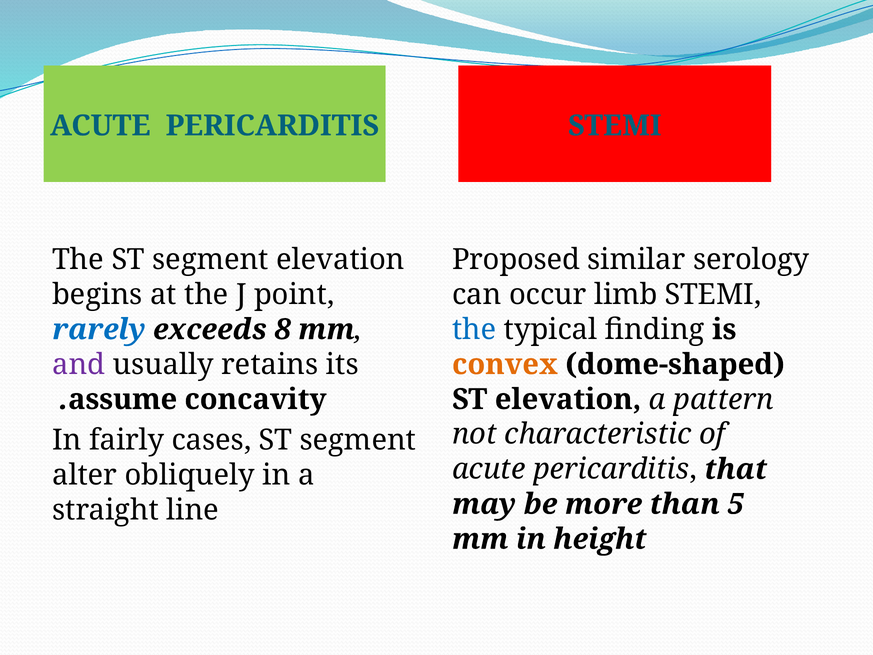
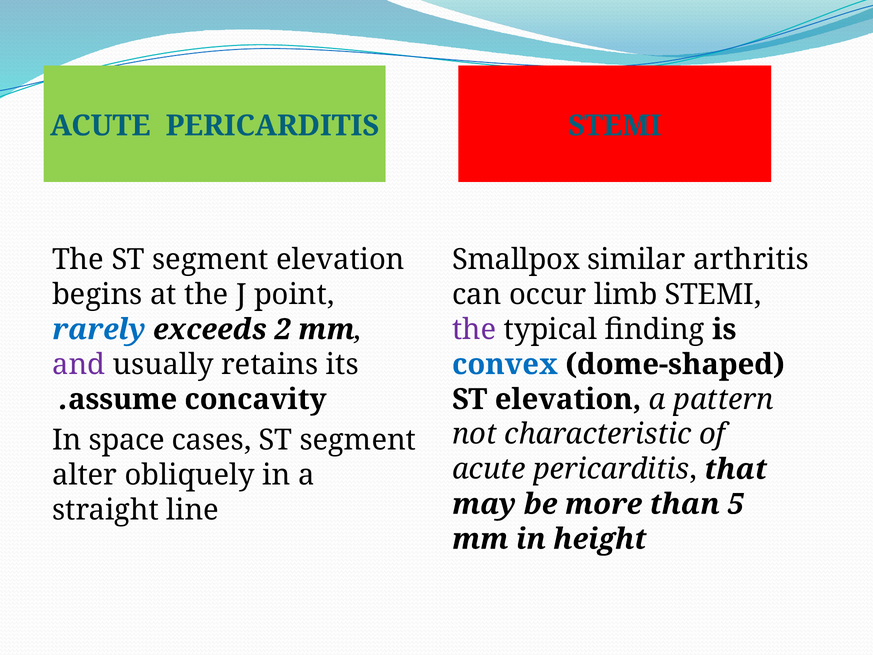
Proposed: Proposed -> Smallpox (516, 260)
serology: serology -> arthritis (751, 260)
8: 8 -> 2 (283, 329)
the colour: blue -> purple (474, 329)
convex colour: orange -> blue (505, 364)
fairly: fairly -> space (127, 440)
